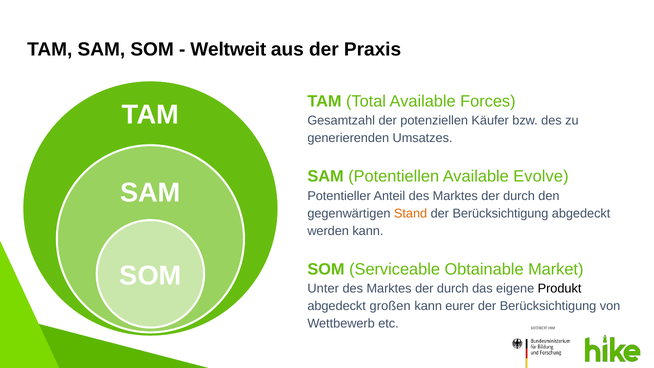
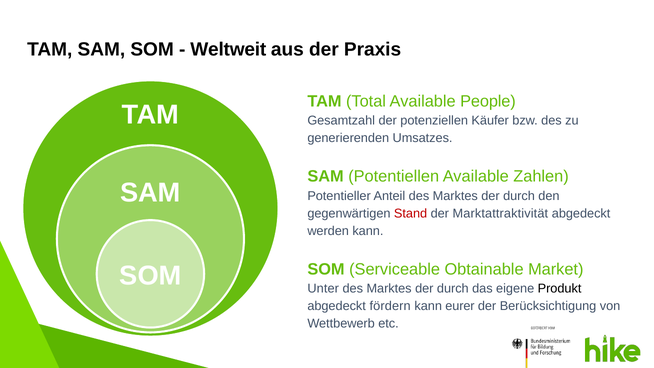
Forces: Forces -> People (488, 101)
Evolve: Evolve -> Zahlen (541, 176)
Stand colour: orange -> red (411, 213)
Berücksichtigung: Berücksichtigung -> Marktattraktivität (500, 213)
großen: großen -> fördern (390, 306)
